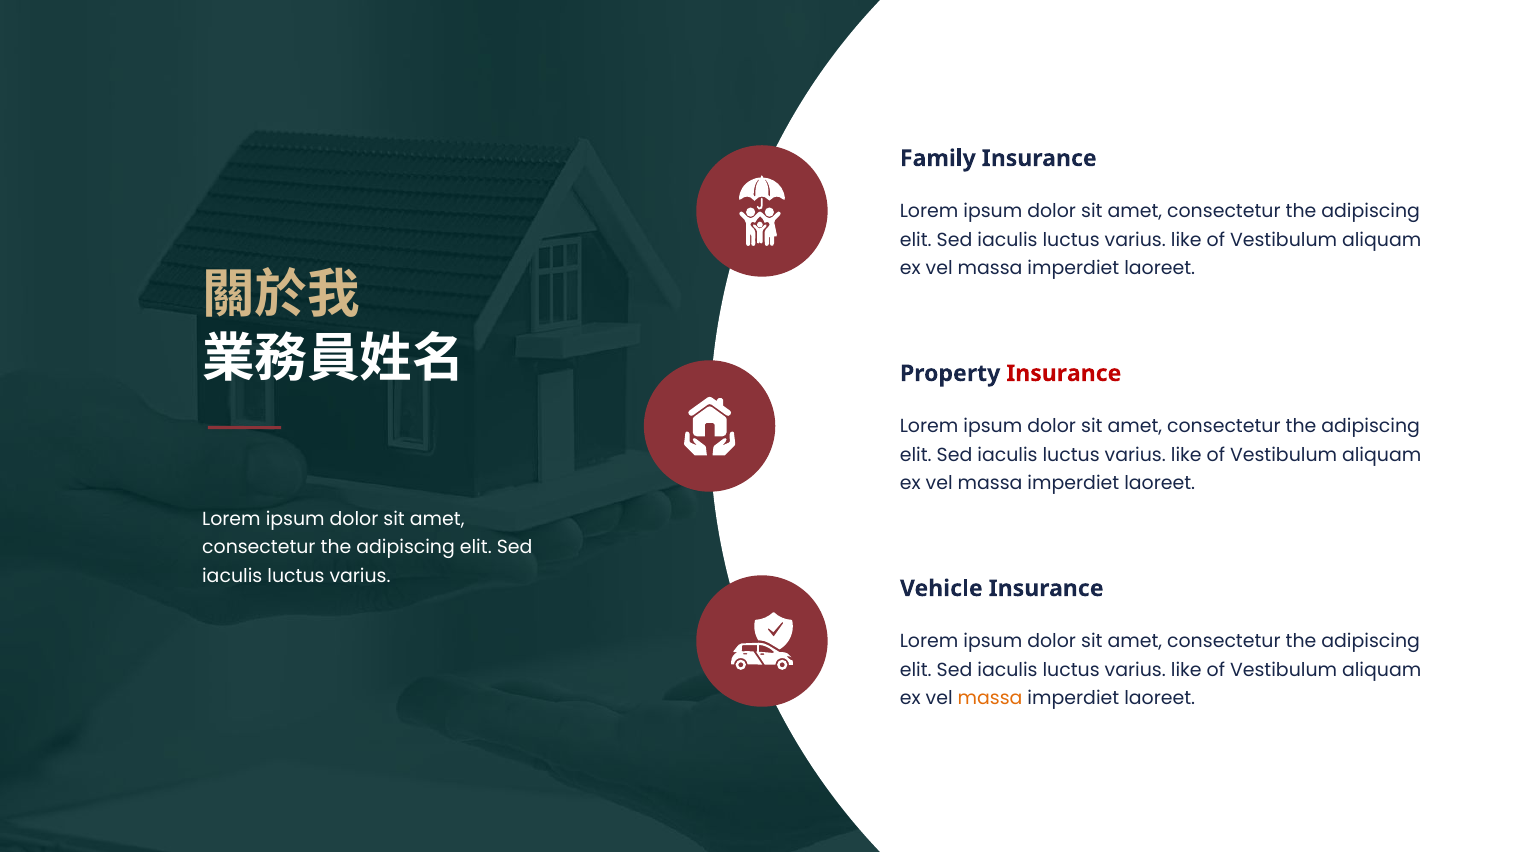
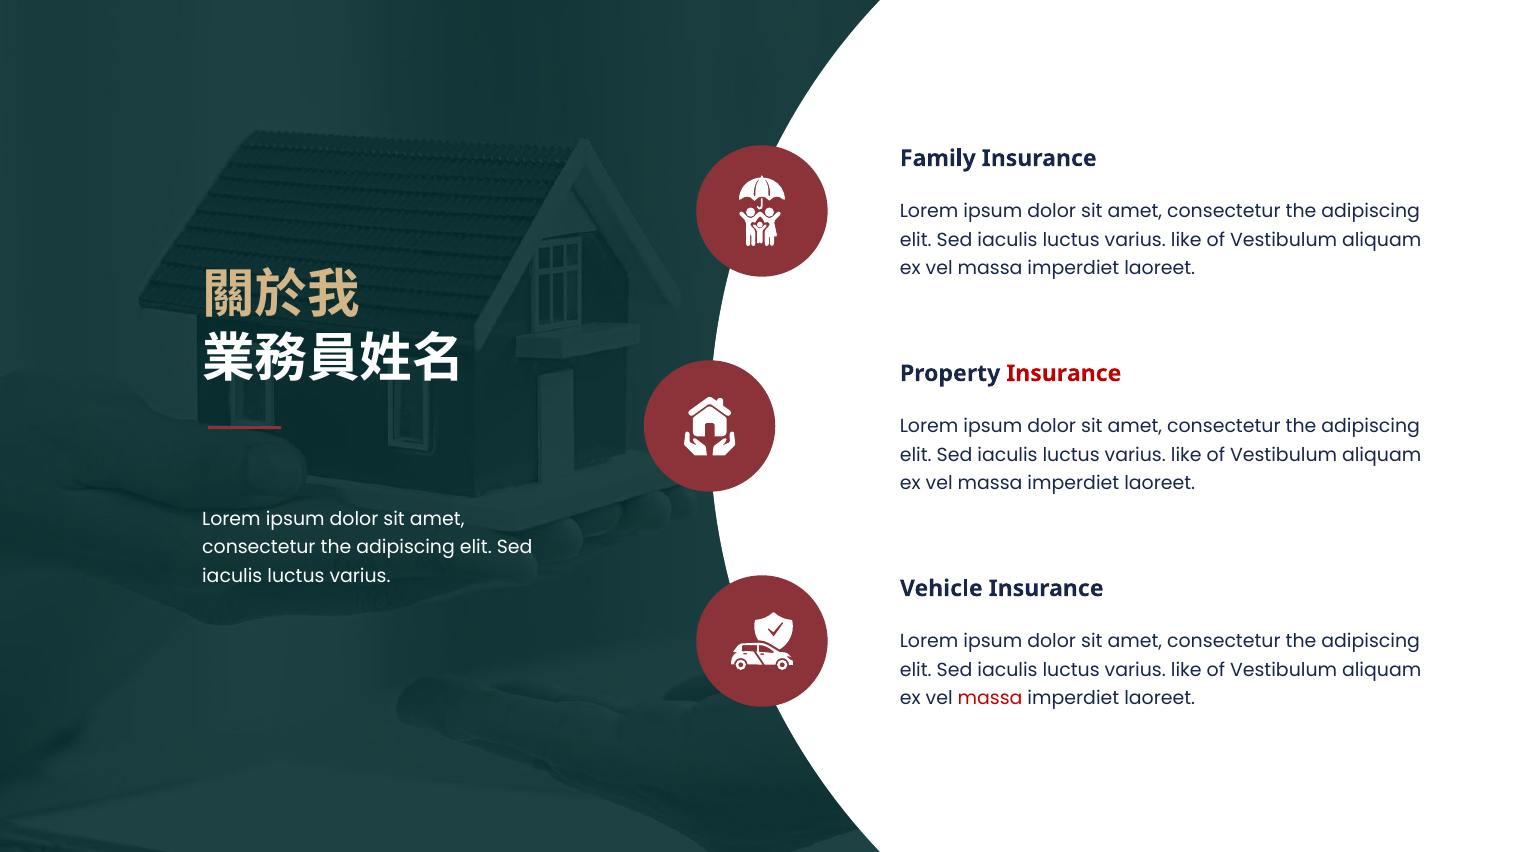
massa colour: orange -> red (990, 698)
